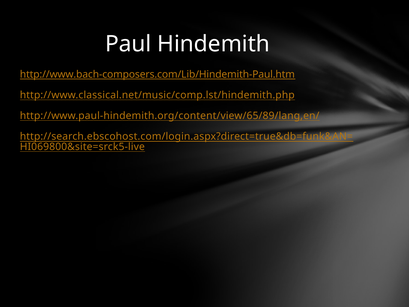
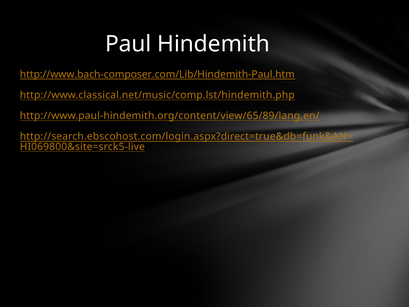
http://www.bach-composers.com/Lib/Hindemith-Paul.htm: http://www.bach-composers.com/Lib/Hindemith-Paul.htm -> http://www.bach-composer.com/Lib/Hindemith-Paul.htm (157, 74)
